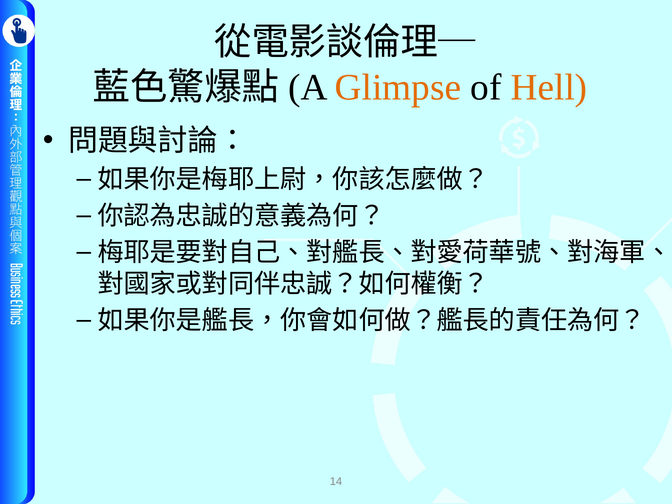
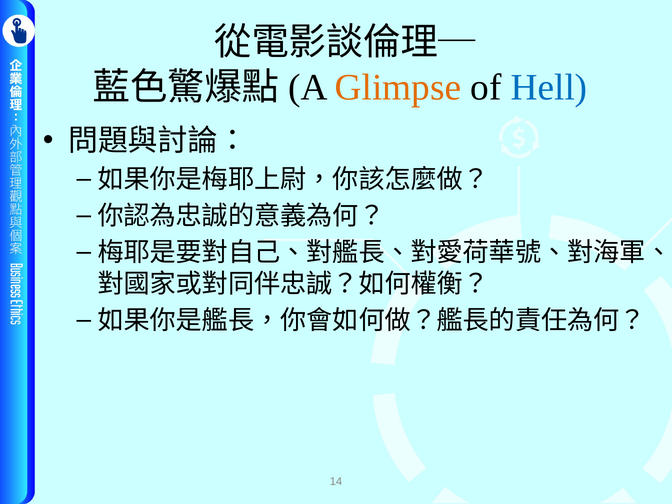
Hell colour: orange -> blue (549, 87)
